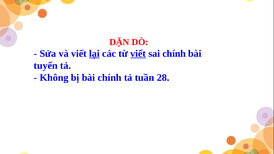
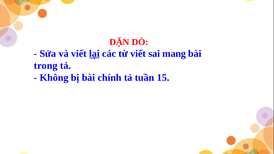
viết underline: present -> none (138, 54)
sai chính: chính -> mang (174, 54)
tuyến: tuyến -> trong (46, 66)
28: 28 -> 15 (163, 78)
